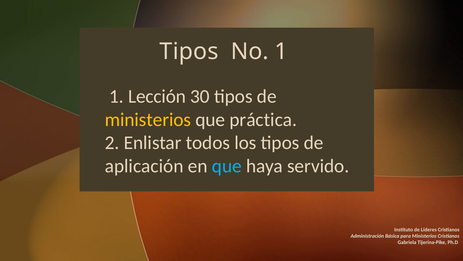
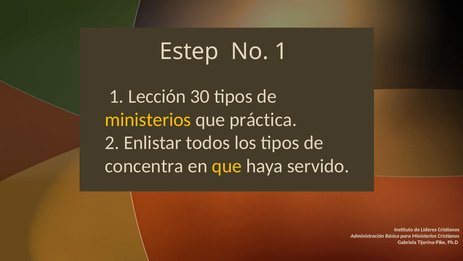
Tipos: Tipos -> Estep (189, 51)
aplicación: aplicación -> concentra (144, 166)
que colour: light blue -> yellow (227, 166)
